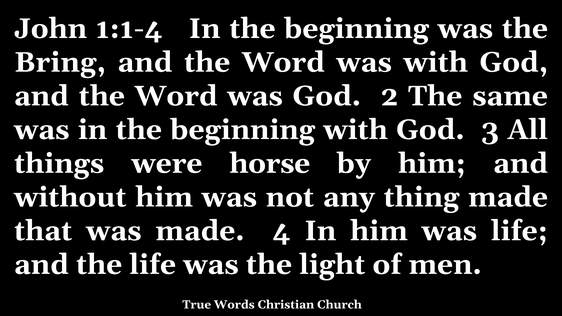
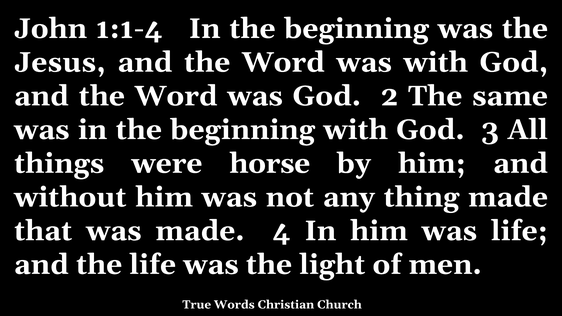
Bring: Bring -> Jesus (60, 62)
